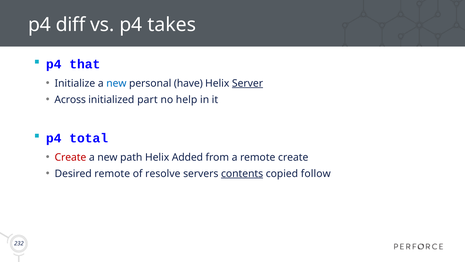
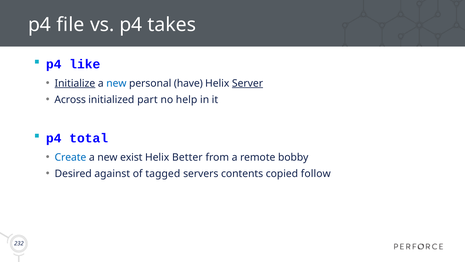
diff: diff -> file (70, 25)
that: that -> like (85, 64)
Initialize underline: none -> present (75, 83)
Create colour: red -> blue (70, 157)
path: path -> exist (131, 157)
Added: Added -> Better (187, 157)
remote create: create -> bobby (293, 157)
Desired remote: remote -> against (112, 173)
resolve: resolve -> tagged (163, 173)
contents underline: present -> none (242, 173)
